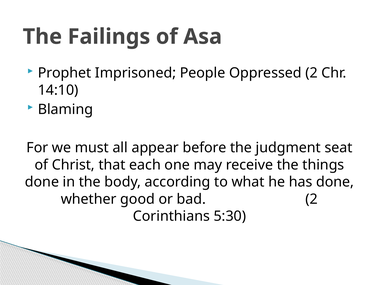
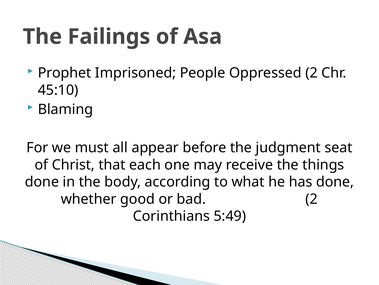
14:10: 14:10 -> 45:10 (58, 90)
5:30: 5:30 -> 5:49 (230, 216)
